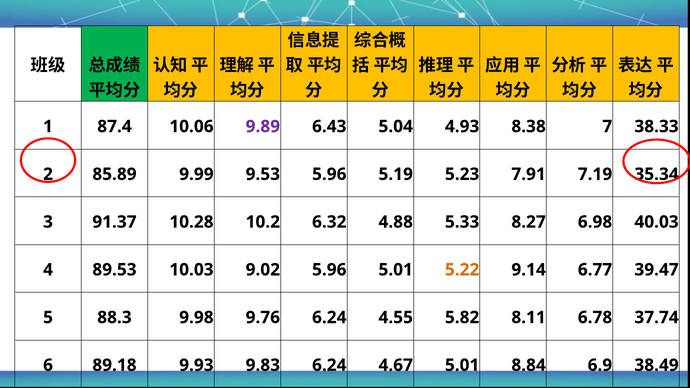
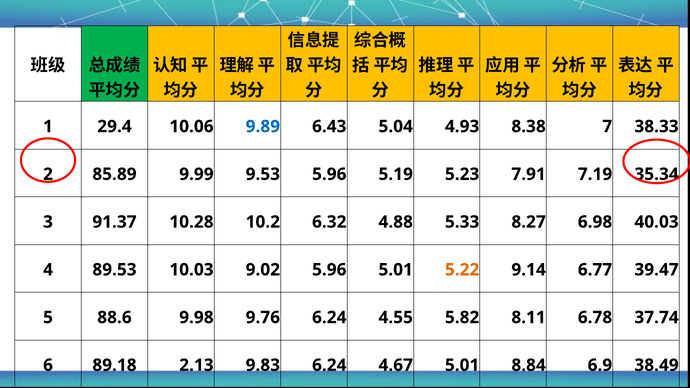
87.4: 87.4 -> 29.4 (114, 127)
9.89 colour: purple -> blue (263, 127)
88.3: 88.3 -> 88.6 (114, 318)
9.93: 9.93 -> 2.13 (196, 365)
